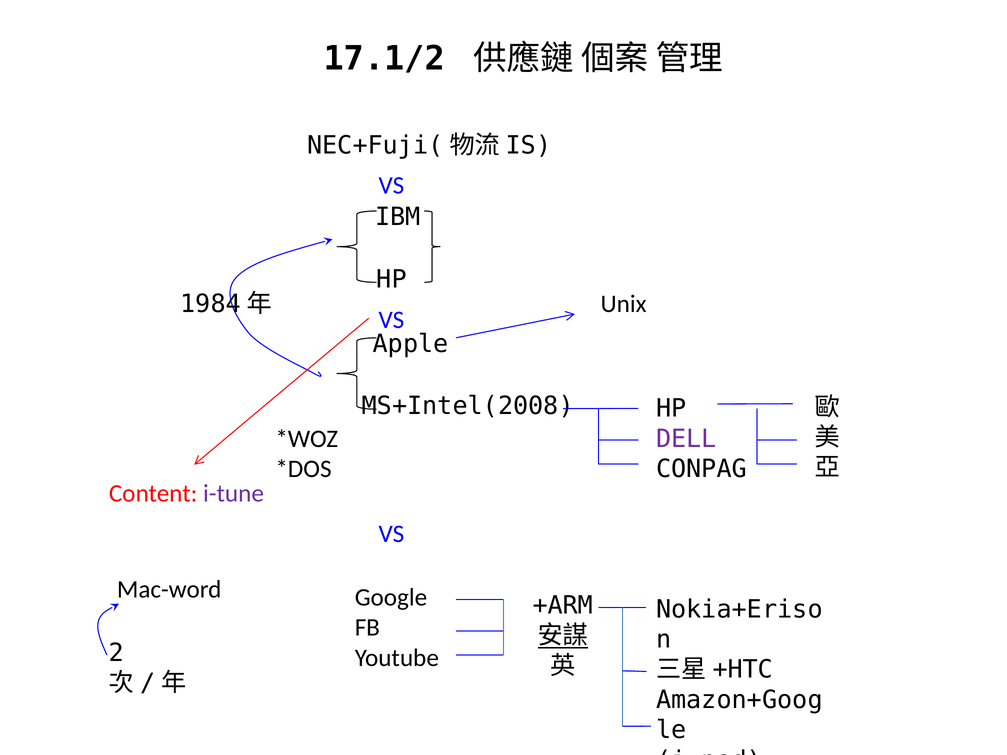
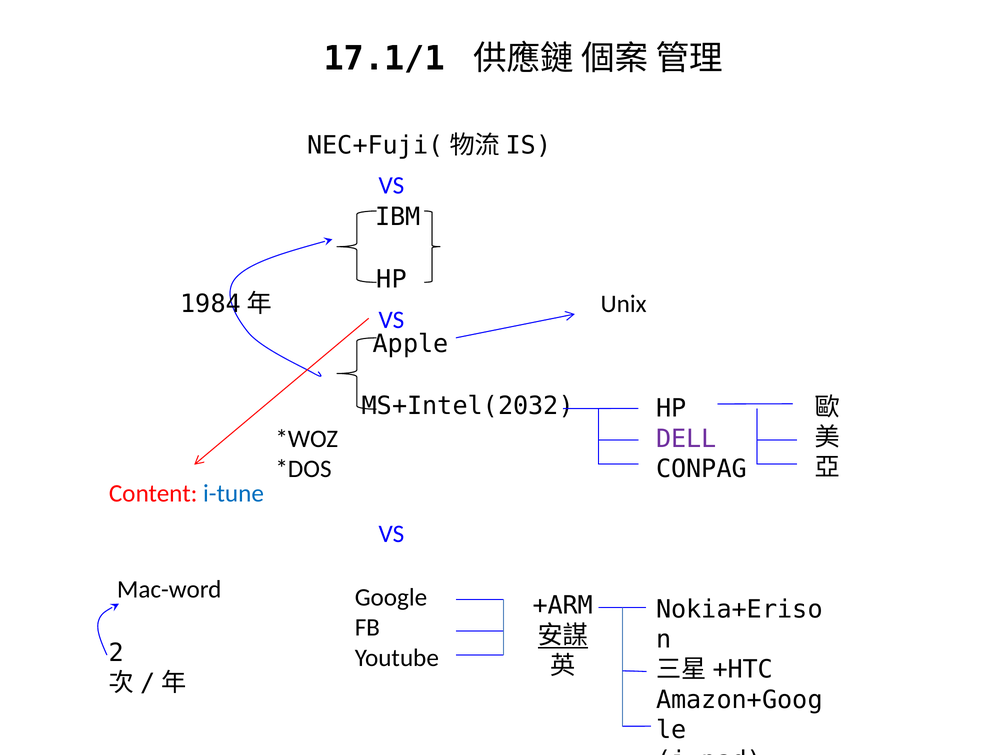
17.1/2: 17.1/2 -> 17.1/1 (384, 59)
MS+Intel(2008: MS+Intel(2008 -> MS+Intel(2032 (468, 406)
i-tune colour: purple -> blue (234, 494)
